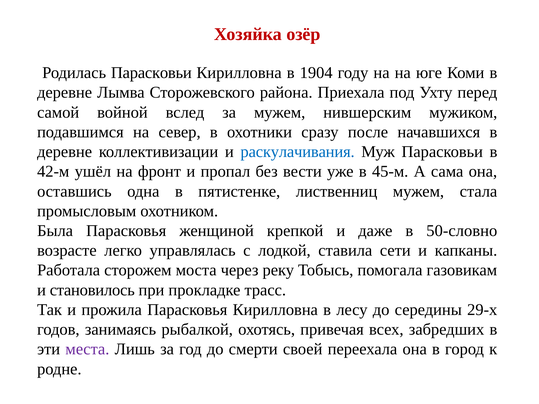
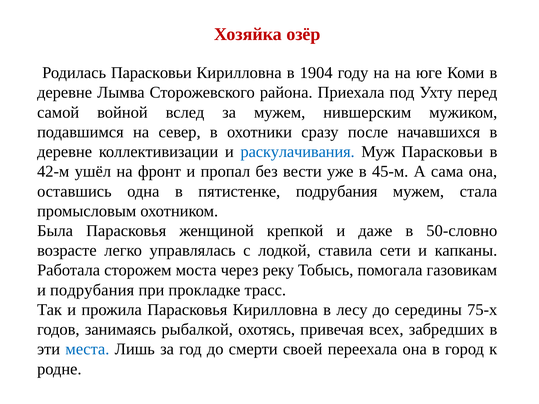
пятистенке лиственниц: лиственниц -> подрубания (337, 191)
и становилось: становилось -> подрубания (92, 290)
29-х: 29-х -> 75-х (482, 310)
места colour: purple -> blue (87, 349)
